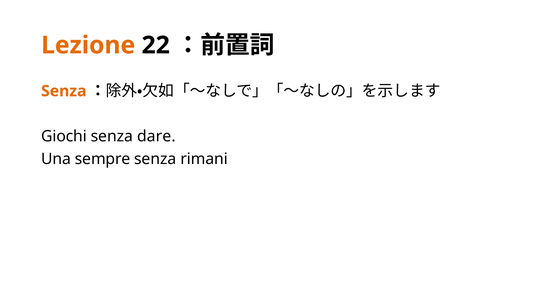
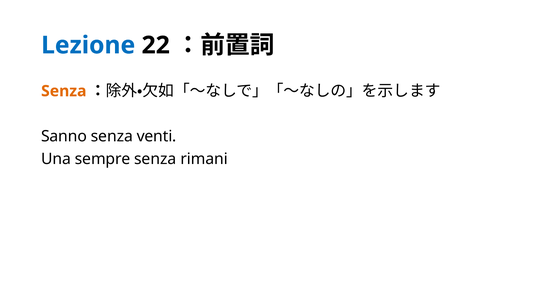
Lezione colour: orange -> blue (88, 45)
Giochi: Giochi -> Sanno (64, 136)
dare: dare -> venti (157, 136)
